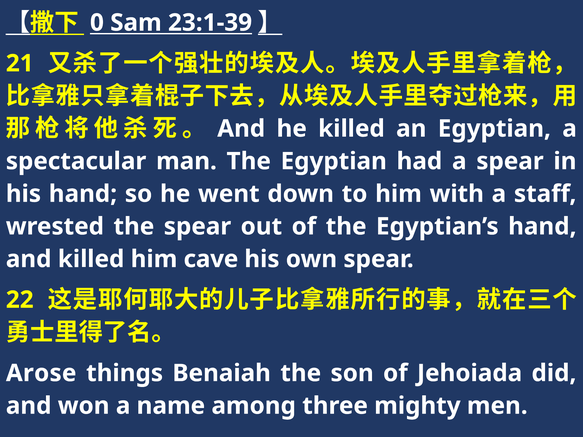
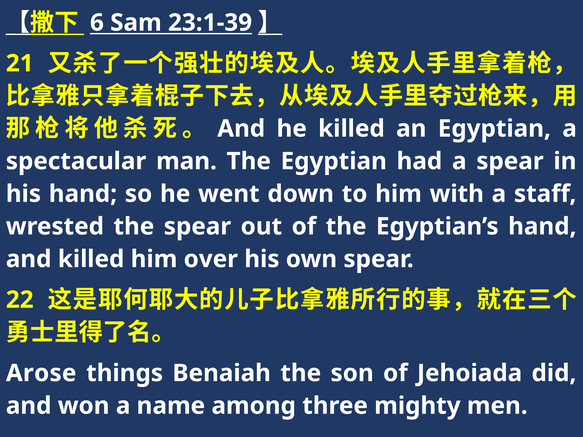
0: 0 -> 6 (97, 23)
cave: cave -> over (211, 259)
